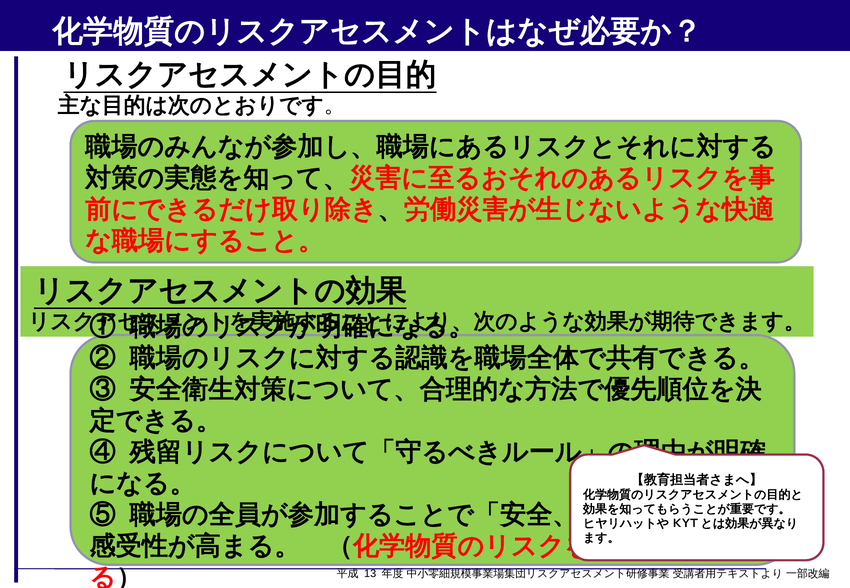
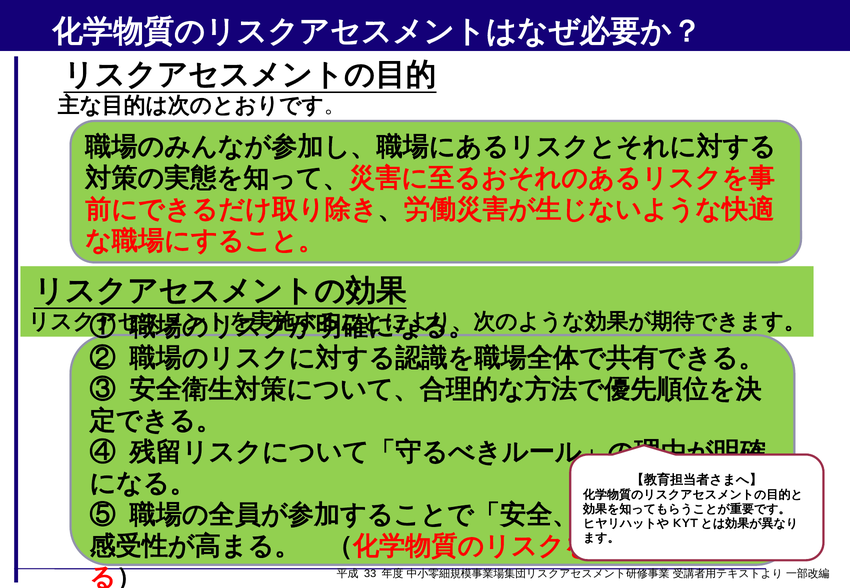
13: 13 -> 33 (370, 574)
